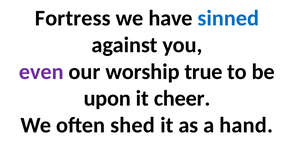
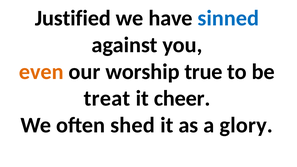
Fortress: Fortress -> Justified (73, 18)
even colour: purple -> orange (41, 72)
upon: upon -> treat (107, 98)
hand: hand -> glory (246, 125)
